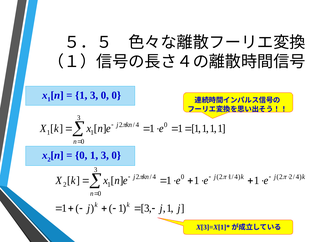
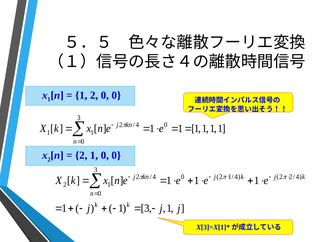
3: 3 -> 2 (94, 95)
0: 0 -> 2 (81, 155)
3: 3 -> 0 (105, 155)
